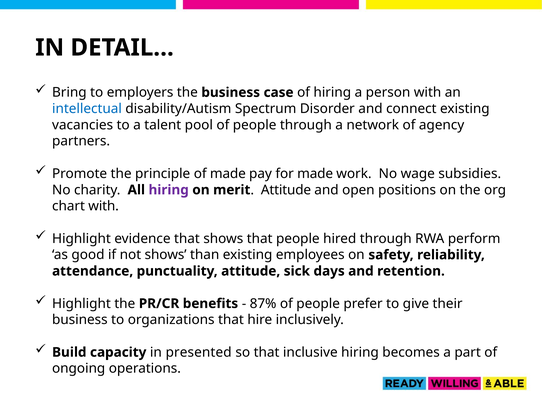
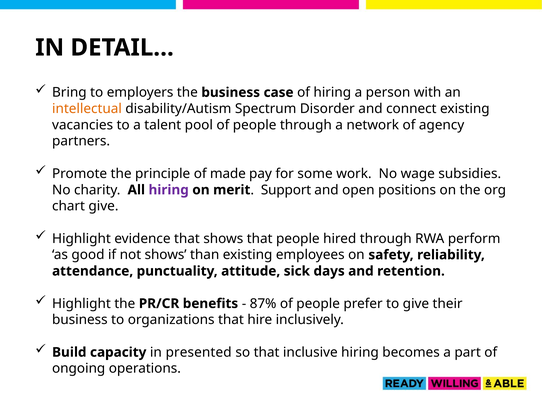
intellectual colour: blue -> orange (87, 109)
for made: made -> some (315, 174)
Attitude: Attitude -> Support (286, 190)
chart with: with -> give (104, 206)
